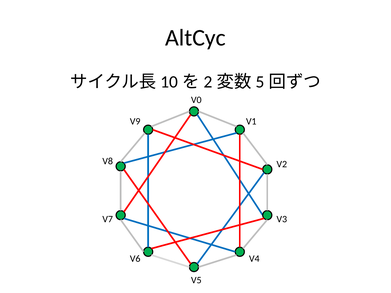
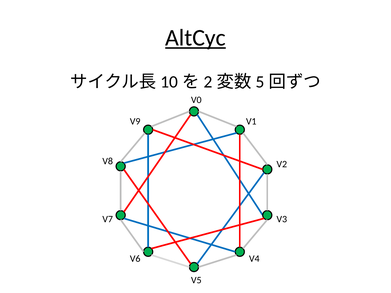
AltCyc underline: none -> present (195, 38)
